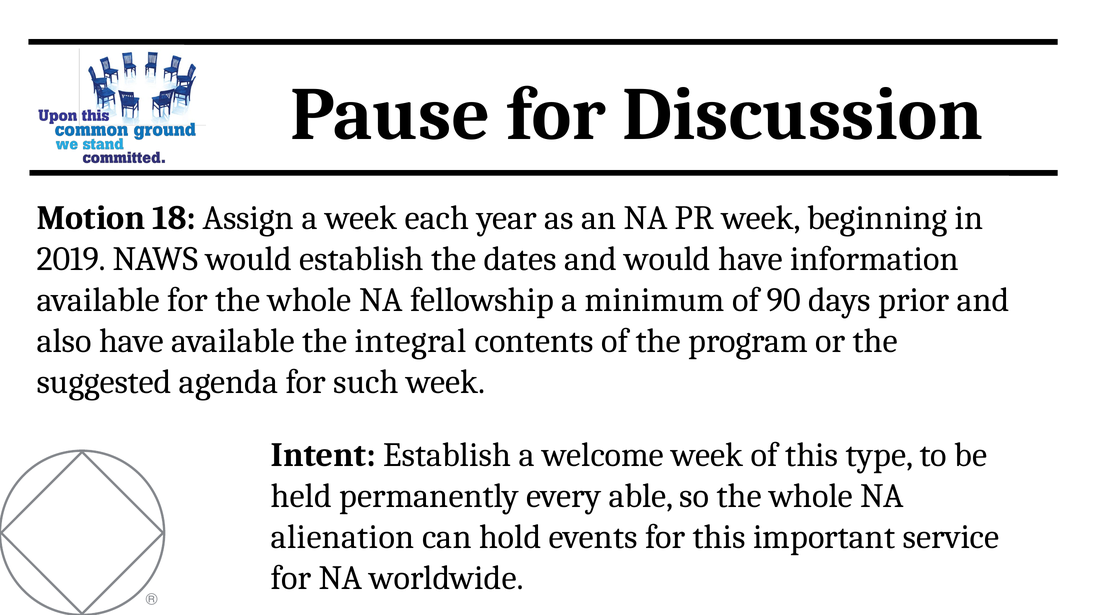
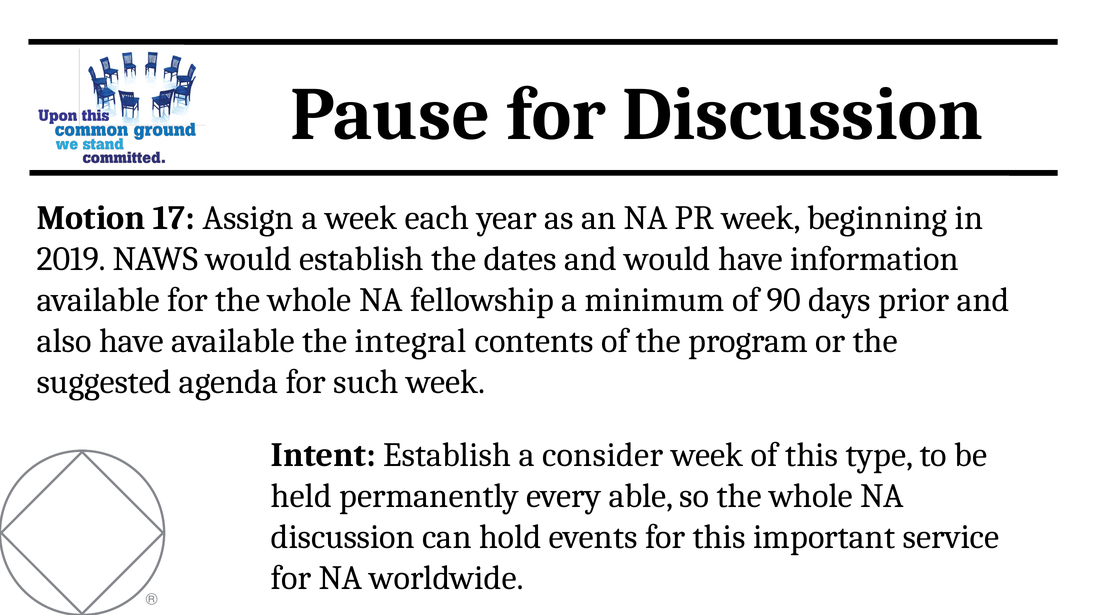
18: 18 -> 17 (174, 218)
welcome: welcome -> consider (603, 455)
alienation: alienation -> discussion (343, 537)
